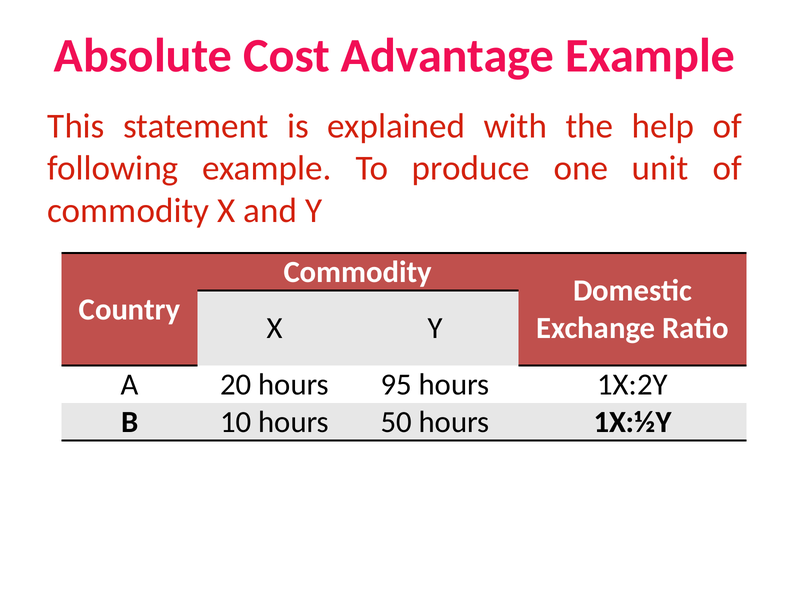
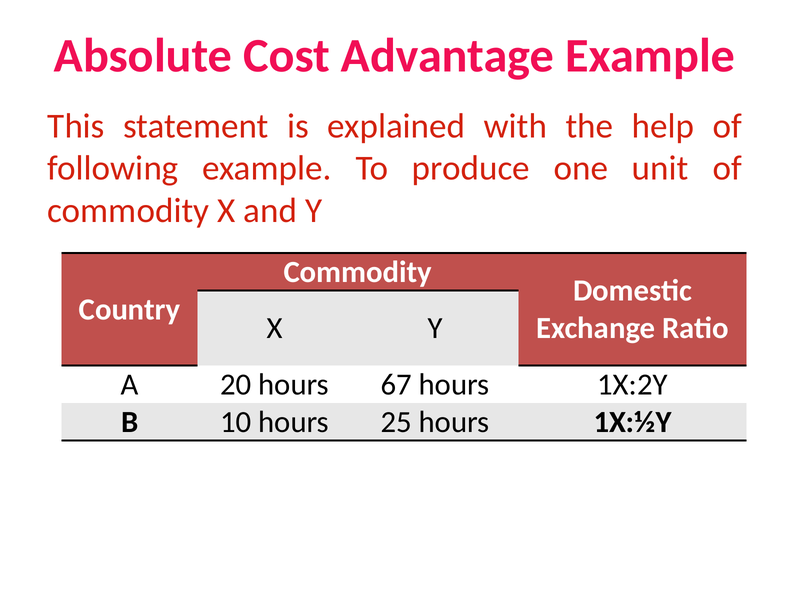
95: 95 -> 67 (396, 385)
50: 50 -> 25 (396, 422)
